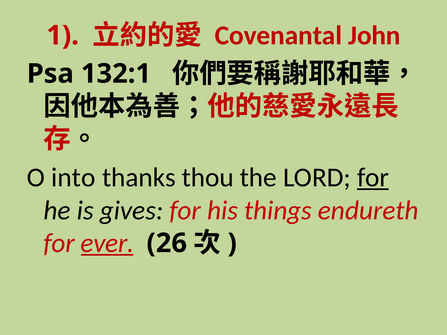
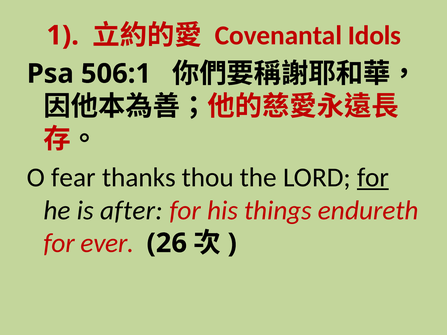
John: John -> Idols (374, 35)
132:1: 132:1 -> 506:1 (116, 74)
into: into -> fear (73, 178)
gives: gives -> after (131, 210)
ever underline: present -> none (107, 243)
